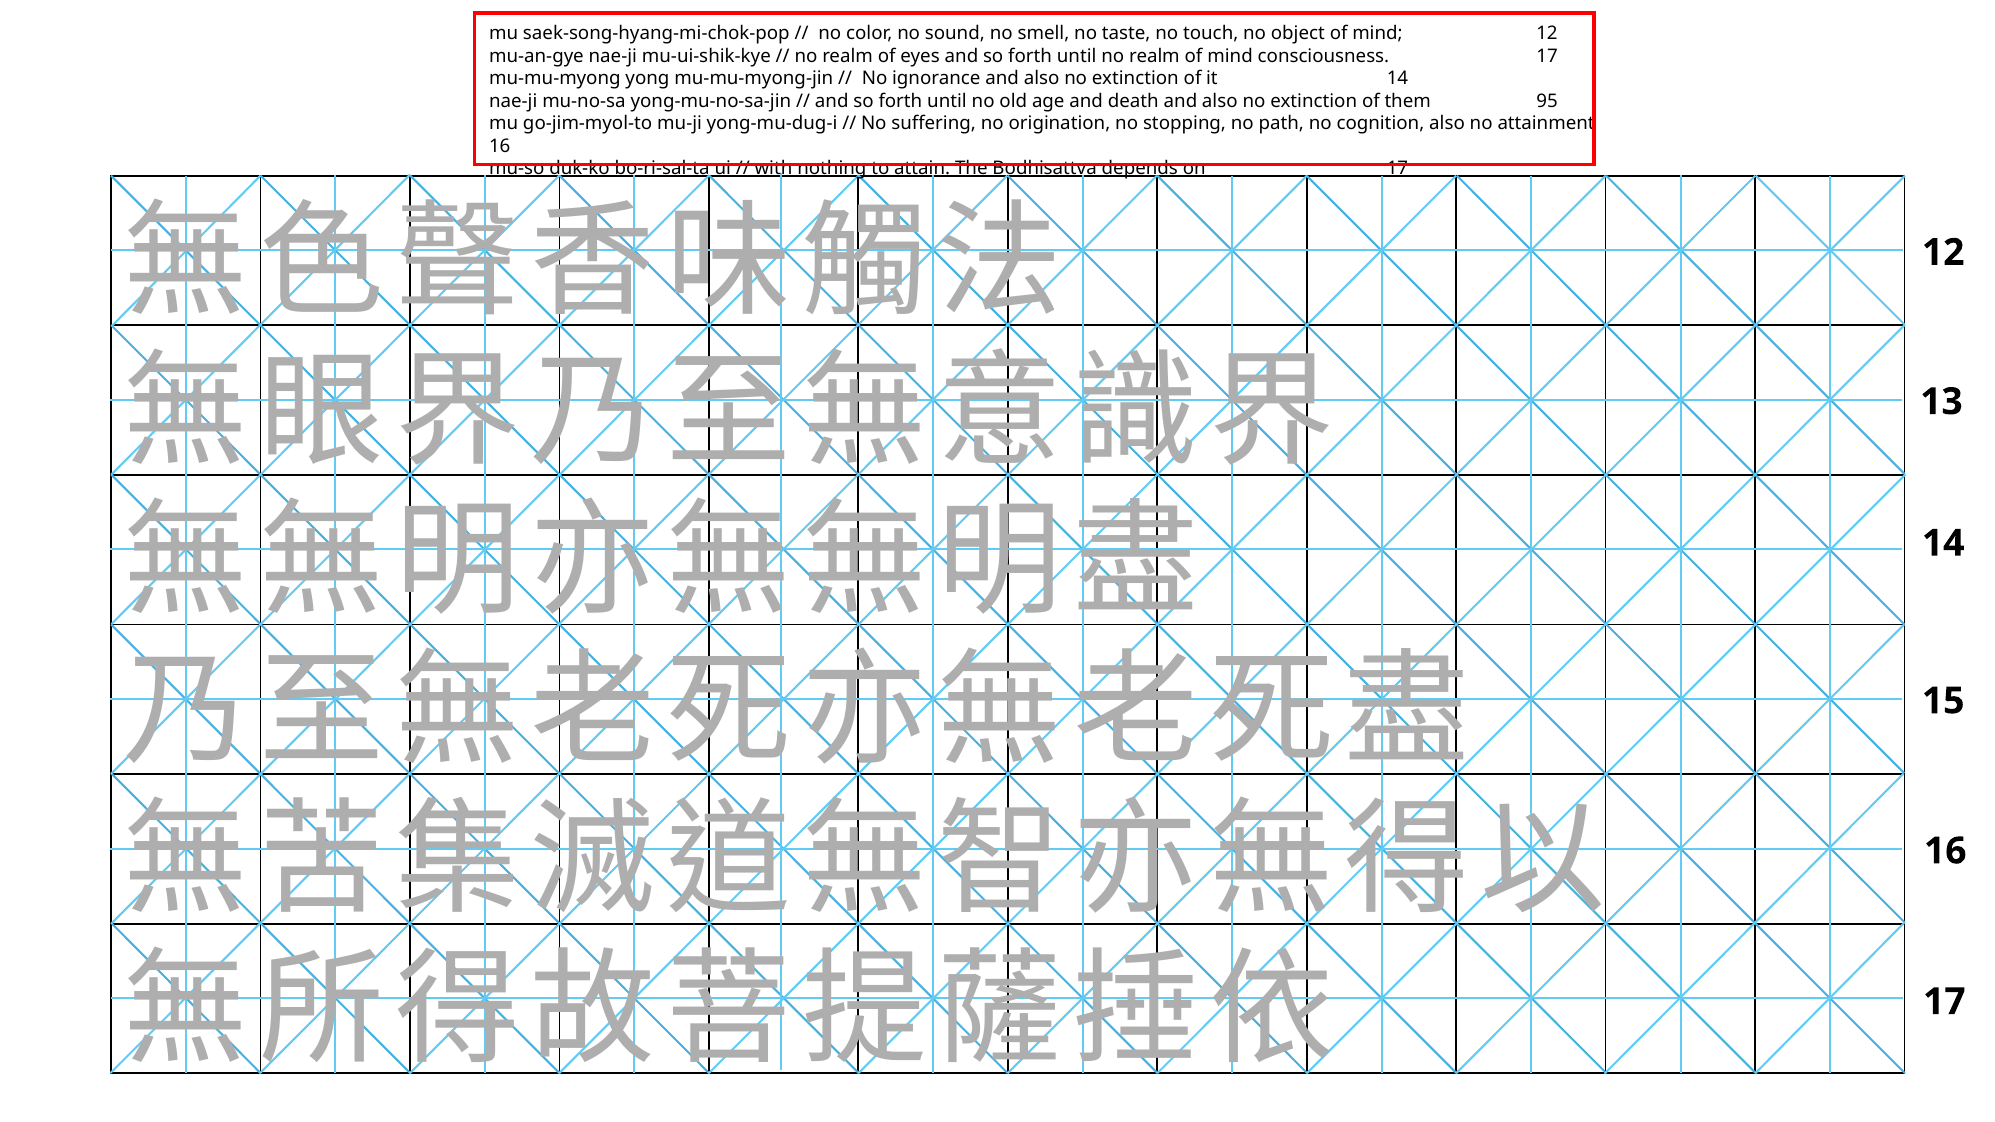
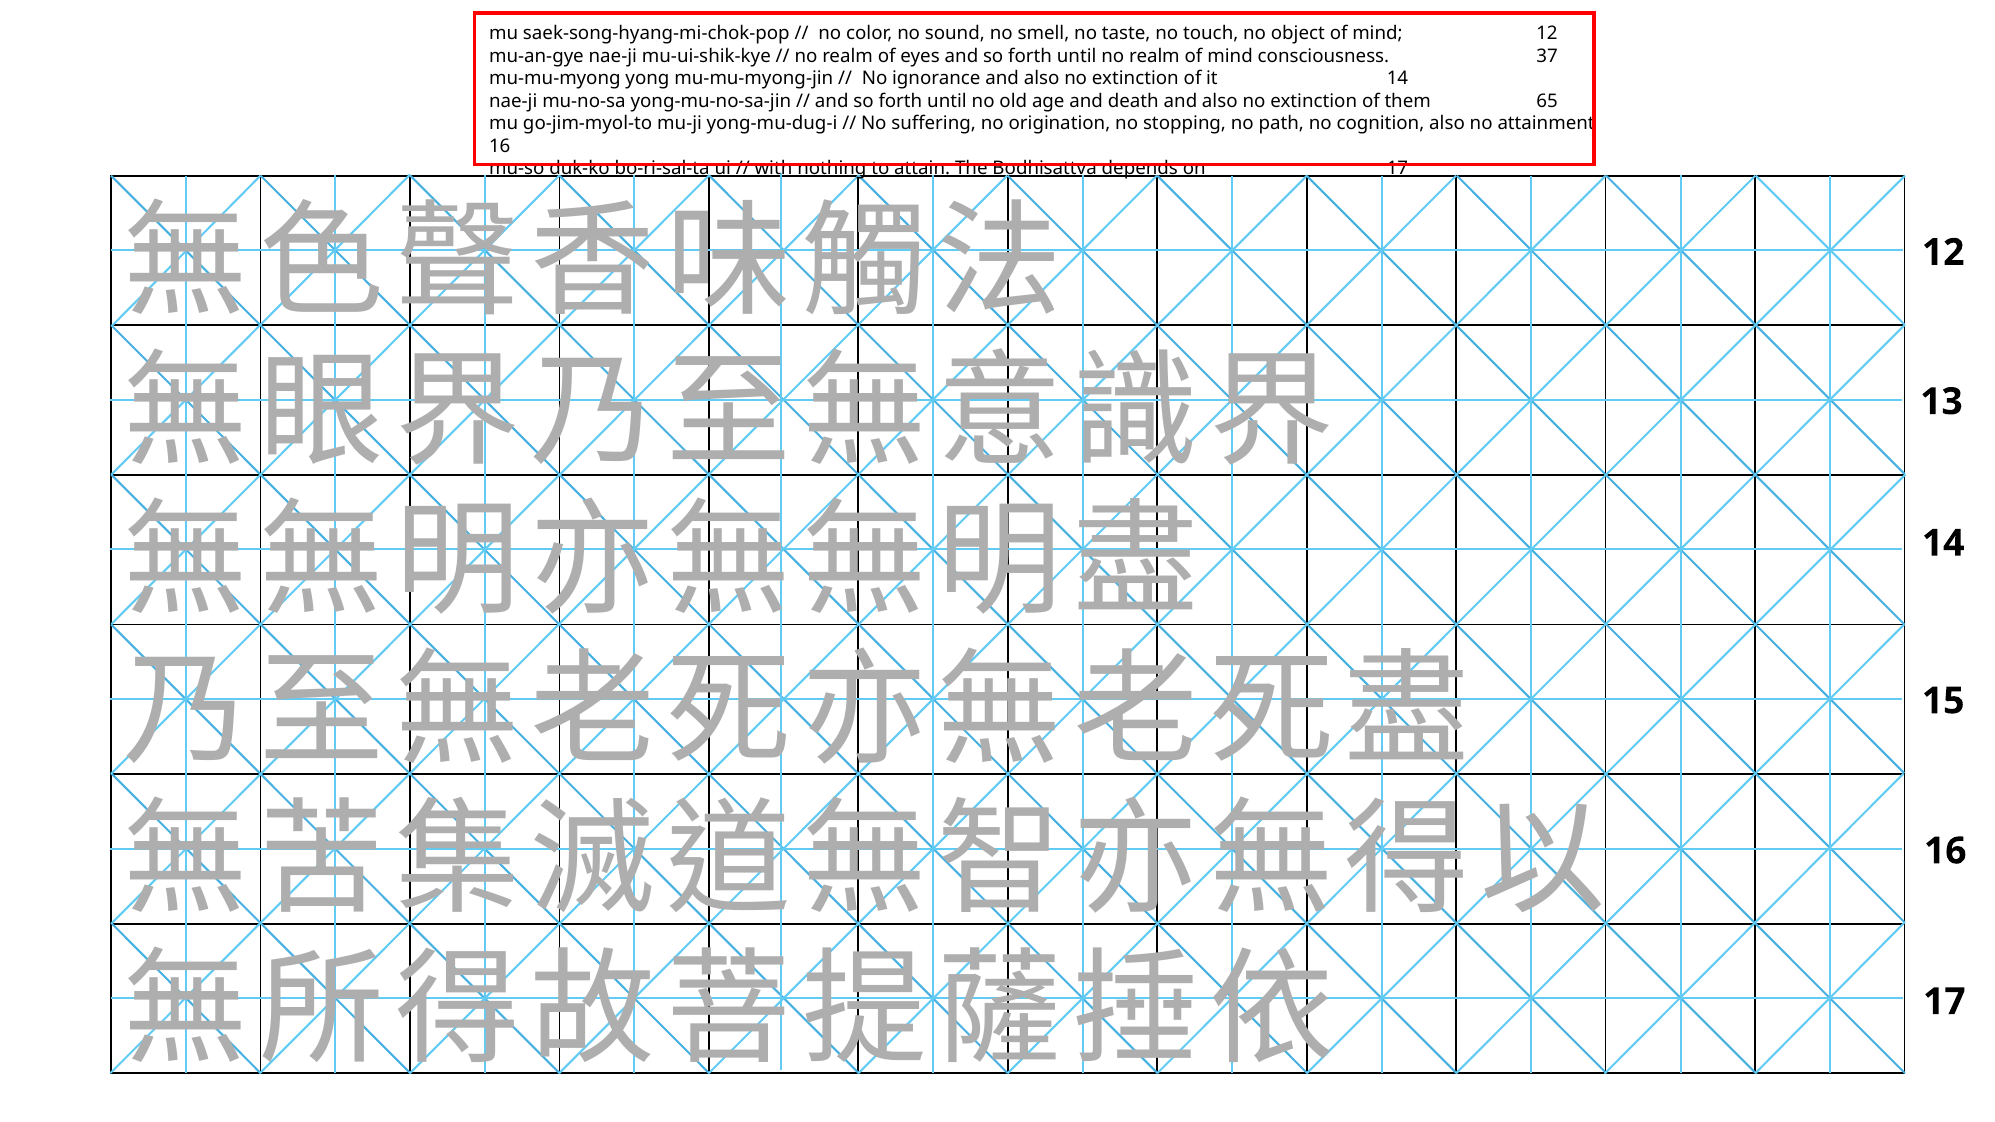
consciousness 17: 17 -> 37 (1547, 56)
95: 95 -> 65 (1547, 101)
